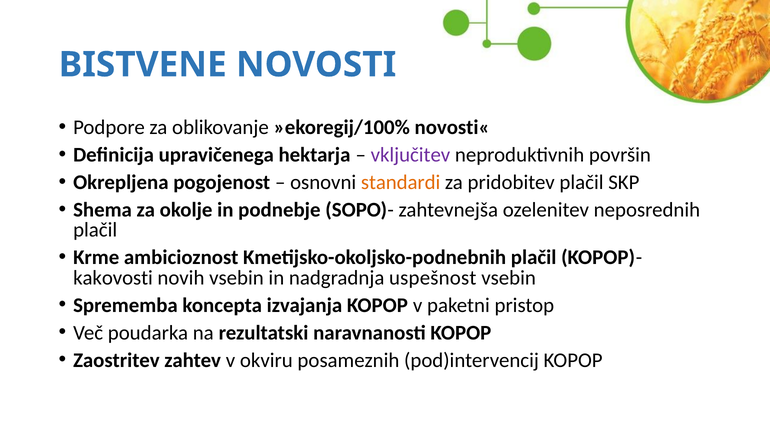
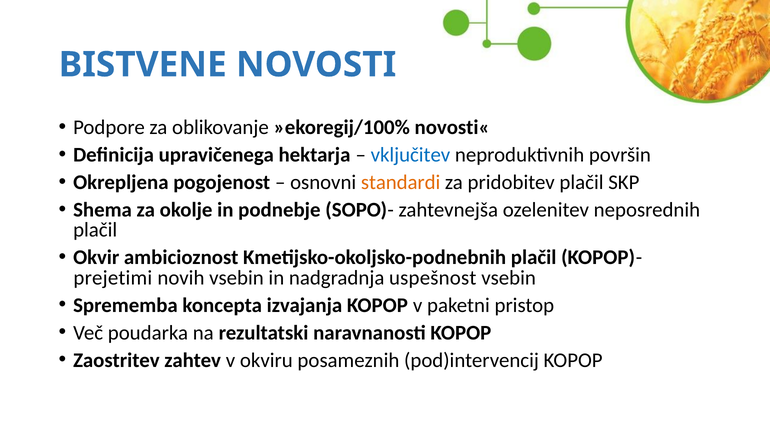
vključitev colour: purple -> blue (410, 155)
Krme: Krme -> Okvir (96, 258)
kakovosti: kakovosti -> prejetimi (113, 278)
